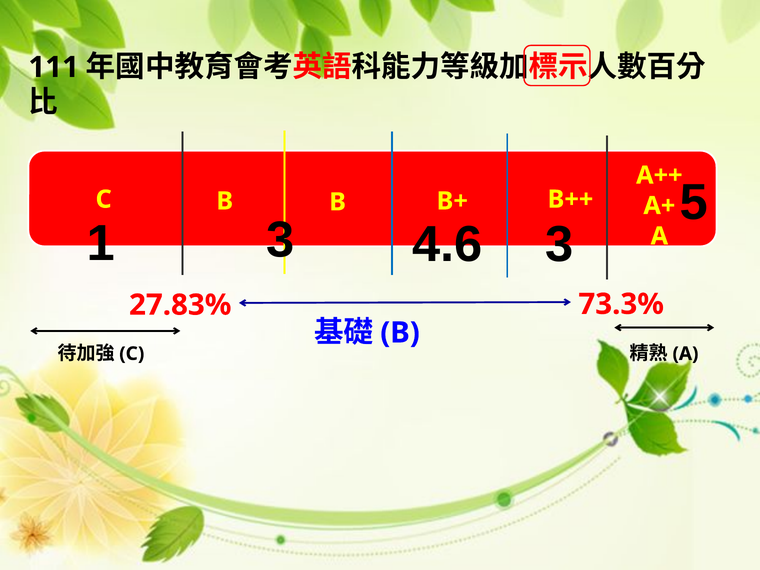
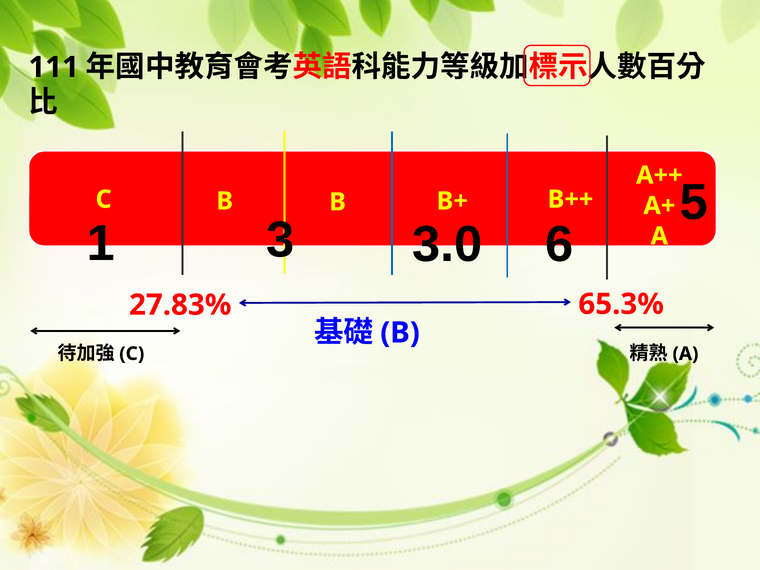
3 3: 3 -> 6 (559, 244)
4.6: 4.6 -> 3.0 (447, 244)
73.3%: 73.3% -> 65.3% (621, 304)
